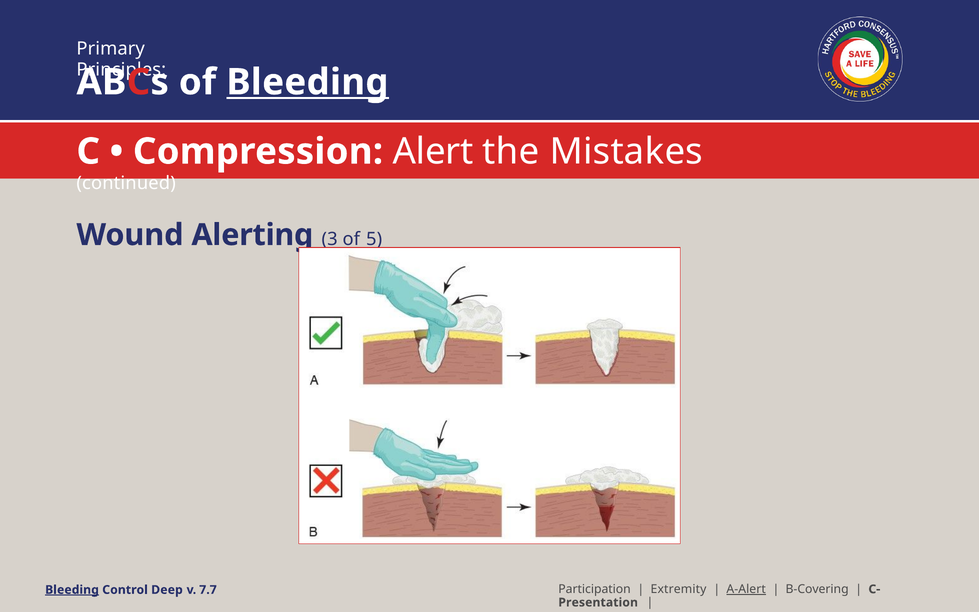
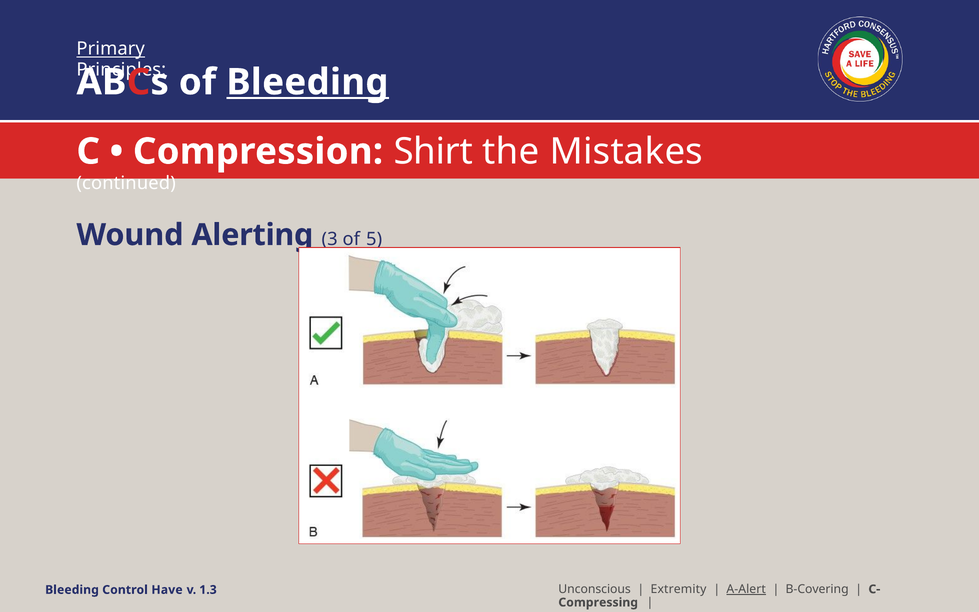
Primary underline: none -> present (111, 49)
Alert: Alert -> Shirt (433, 151)
Participation: Participation -> Unconscious (595, 589)
Bleeding underline: present -> none (72, 590)
Deep: Deep -> Have (167, 590)
7.7: 7.7 -> 1.3 (208, 590)
Presentation: Presentation -> Compressing (598, 602)
